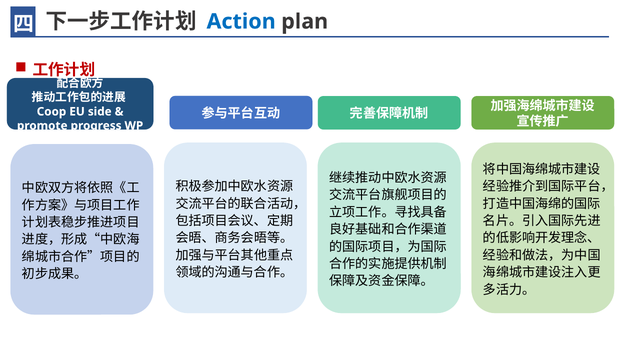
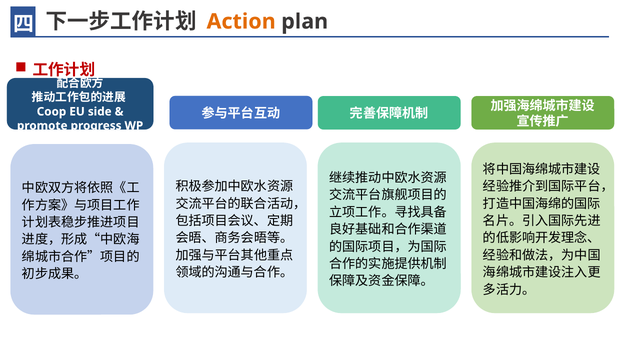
Action colour: blue -> orange (241, 22)
